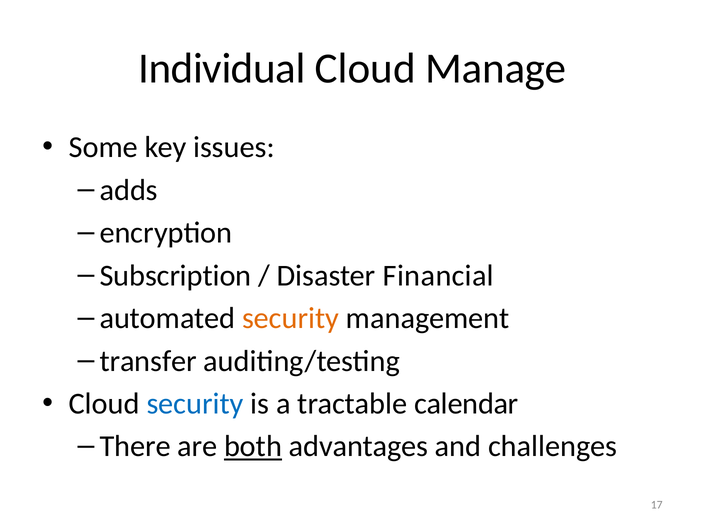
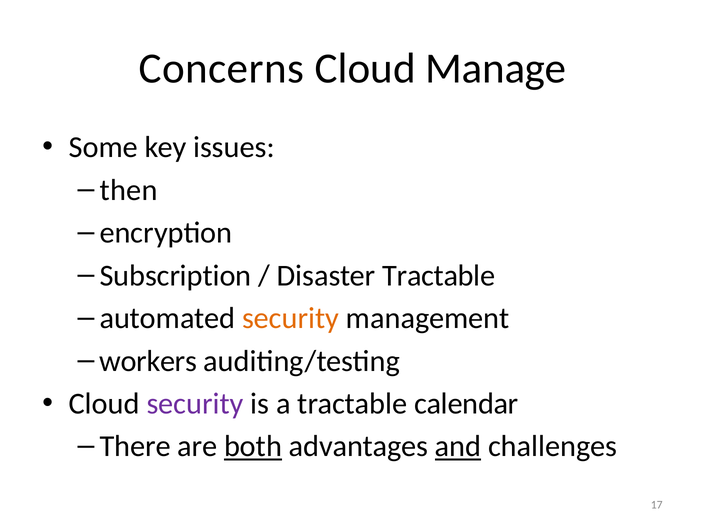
Individual: Individual -> Concerns (221, 68)
adds: adds -> then (129, 190)
Disaster Financial: Financial -> Tractable (439, 275)
transfer: transfer -> workers (148, 361)
security colour: blue -> purple (195, 404)
and underline: none -> present (458, 446)
